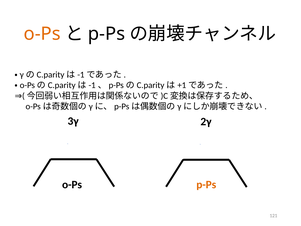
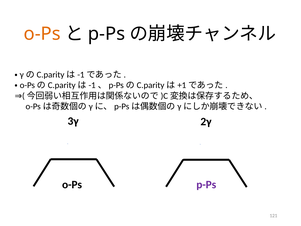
p-Ps colour: orange -> purple (206, 184)
